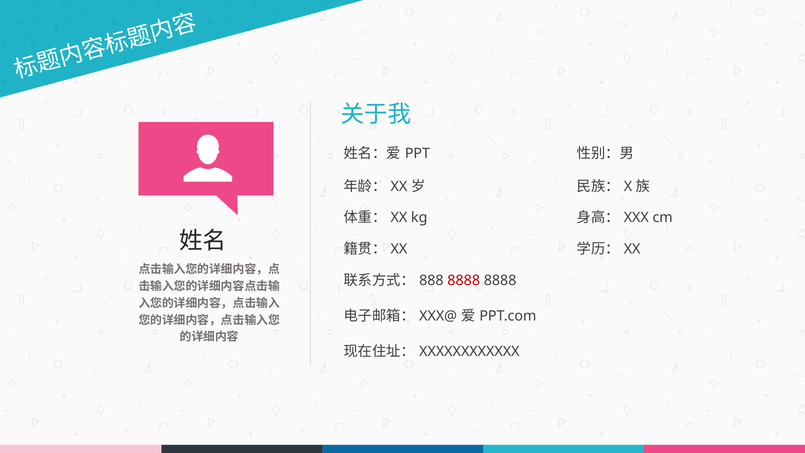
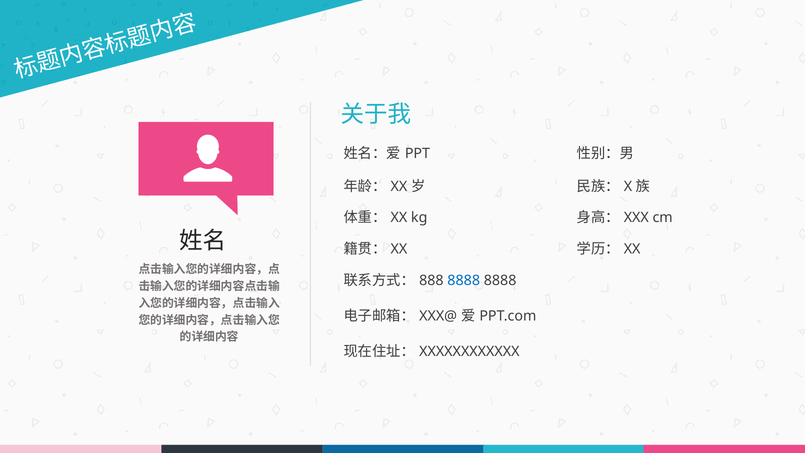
8888 colour: red -> blue (464, 280)
